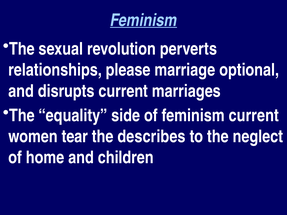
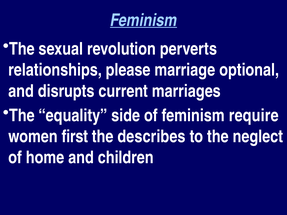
feminism current: current -> require (254, 116)
tear: tear -> first (75, 137)
